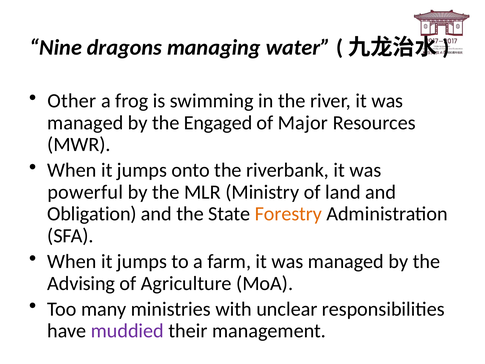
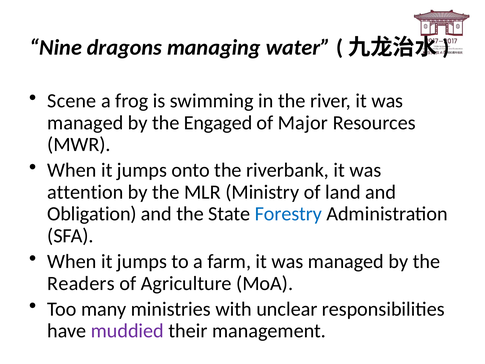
Other: Other -> Scene (72, 101)
powerful: powerful -> attention (85, 192)
Forestry colour: orange -> blue (288, 214)
Advising: Advising -> Readers (81, 283)
